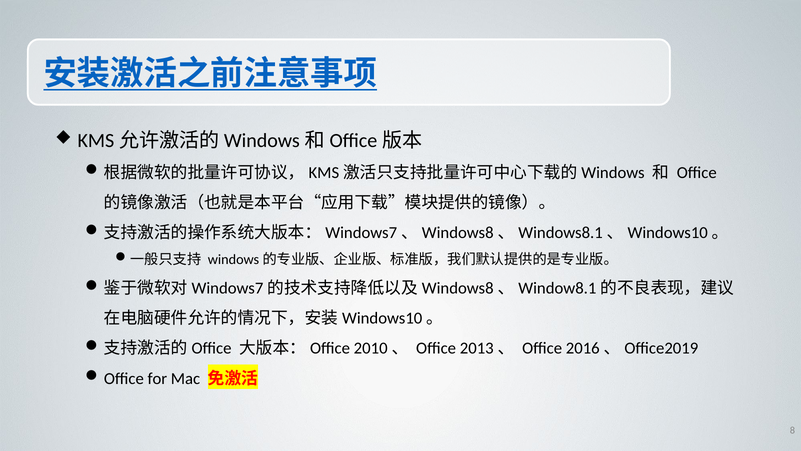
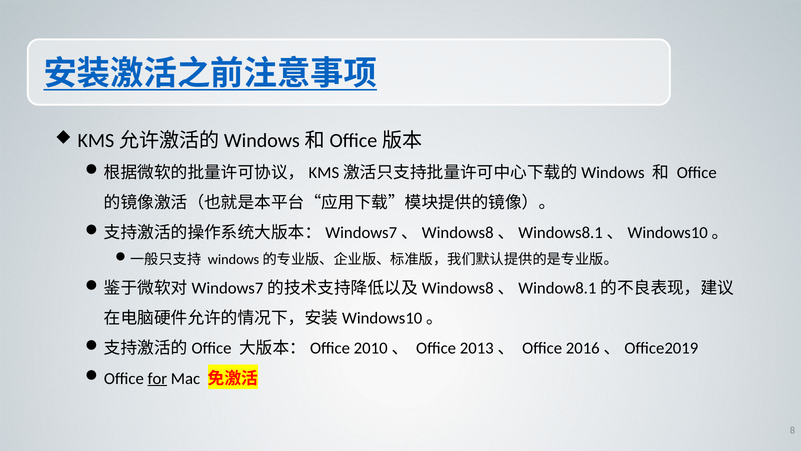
for underline: none -> present (157, 378)
